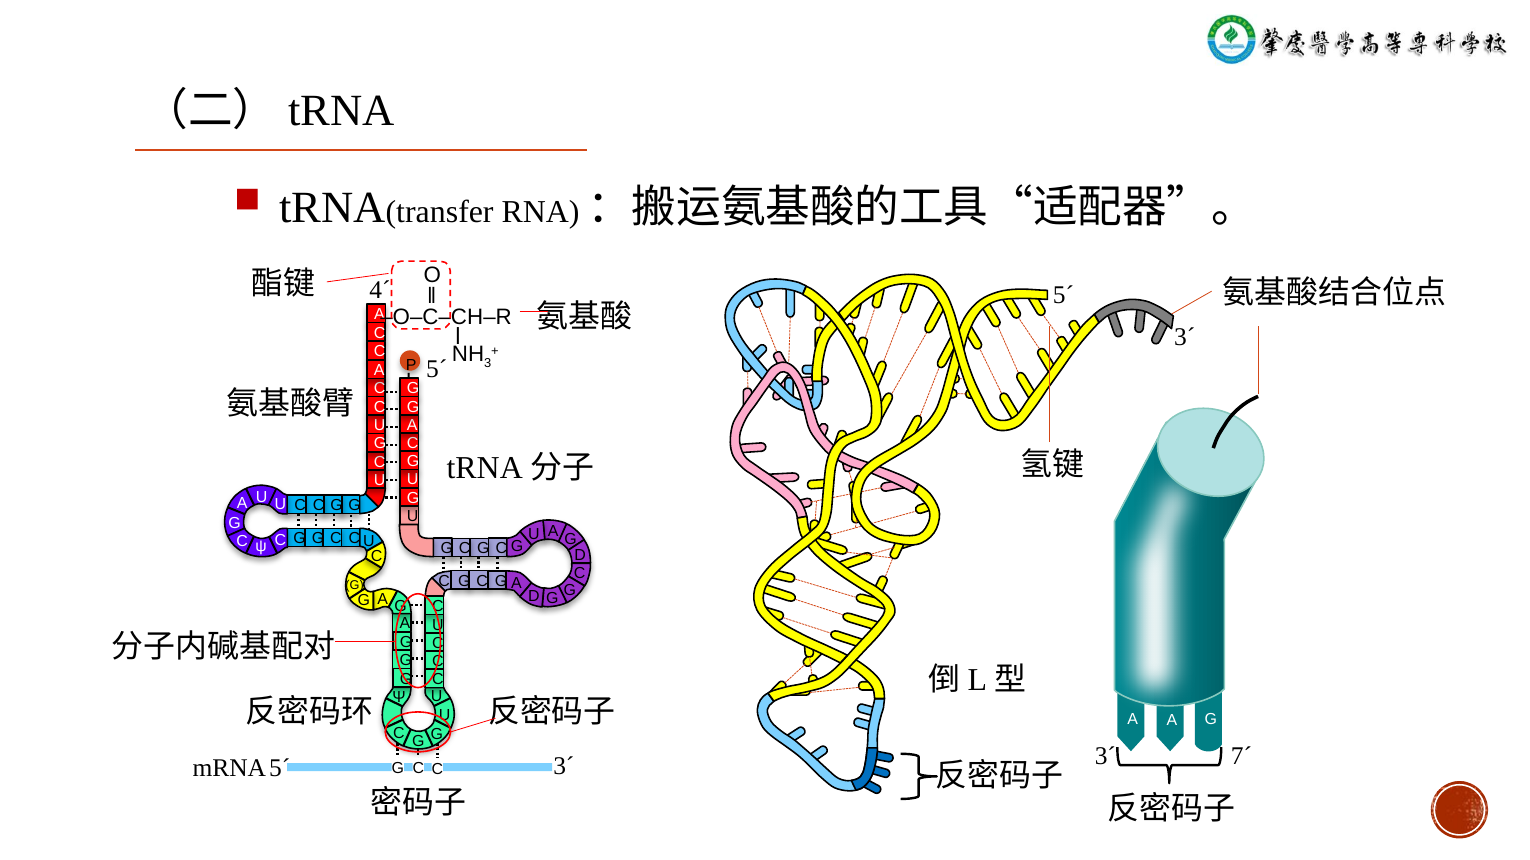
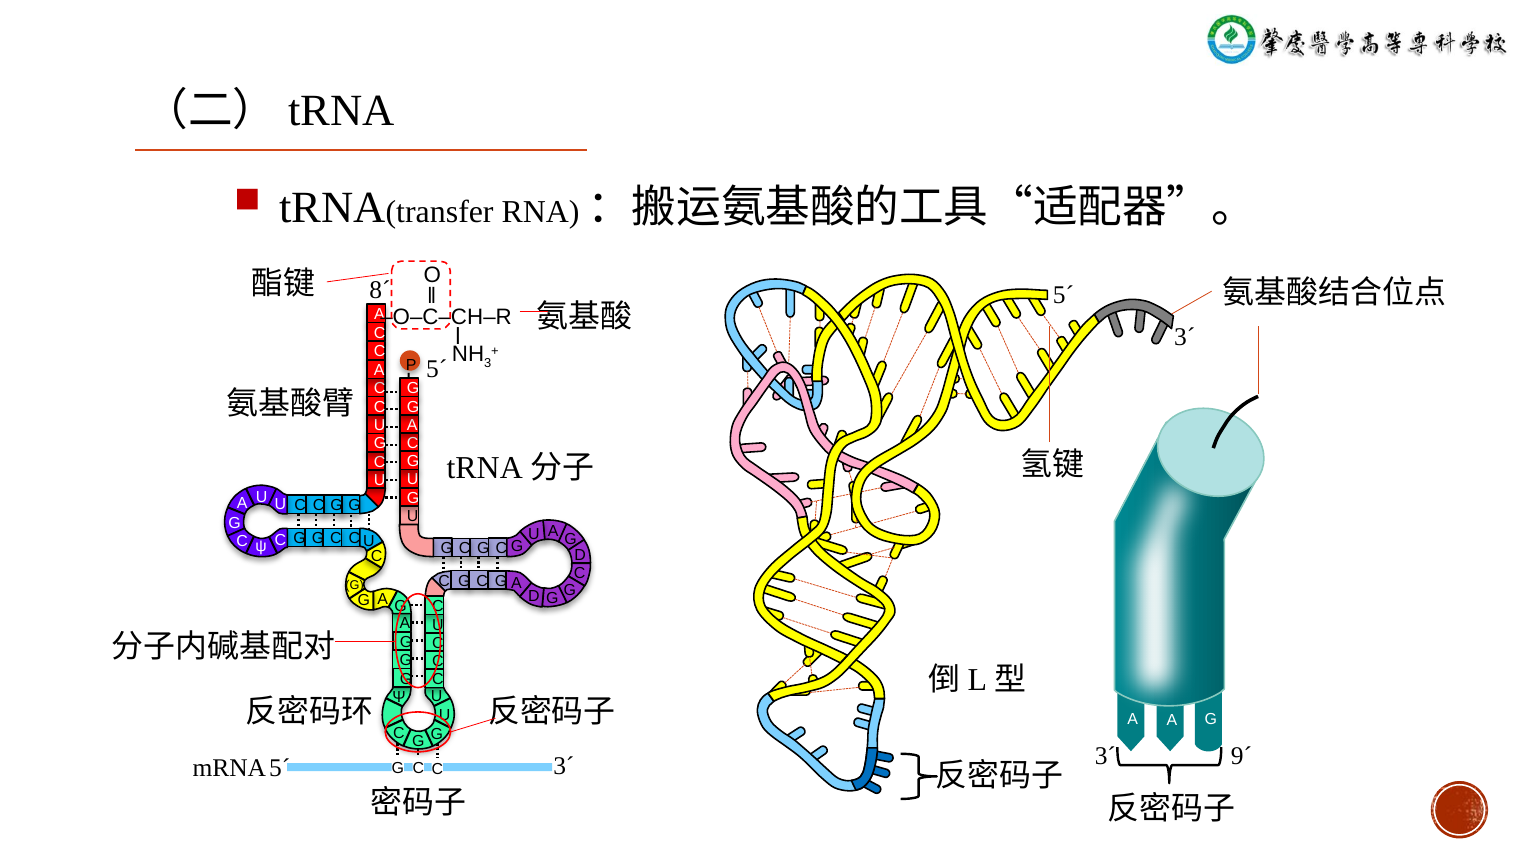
4´: 4´ -> 8´ (380, 290)
7´: 7´ -> 9´ (1241, 756)
